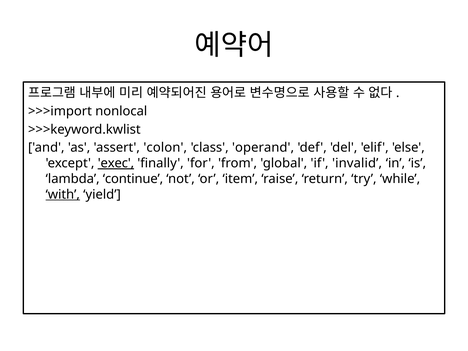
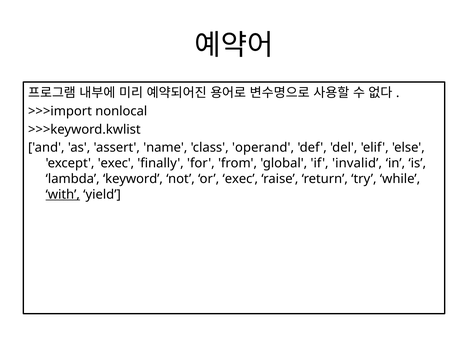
colon: colon -> name (165, 148)
exec underline: present -> none (116, 163)
continue: continue -> keyword (133, 179)
or item: item -> exec (240, 179)
